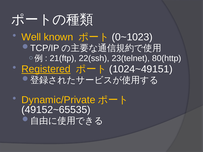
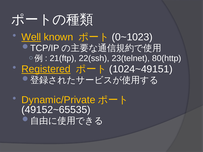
Well underline: none -> present (31, 37)
